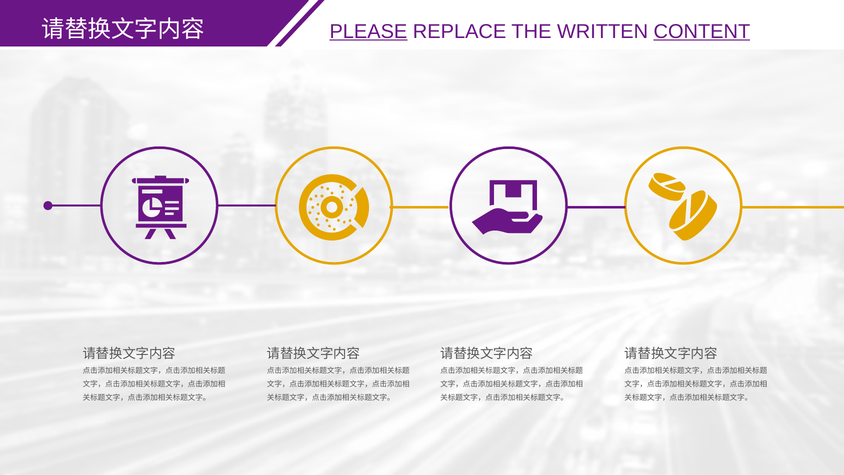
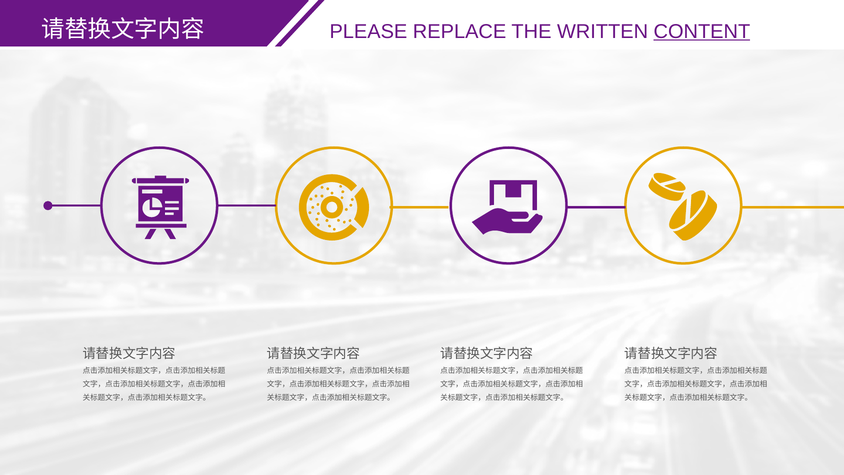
PLEASE underline: present -> none (368, 31)
